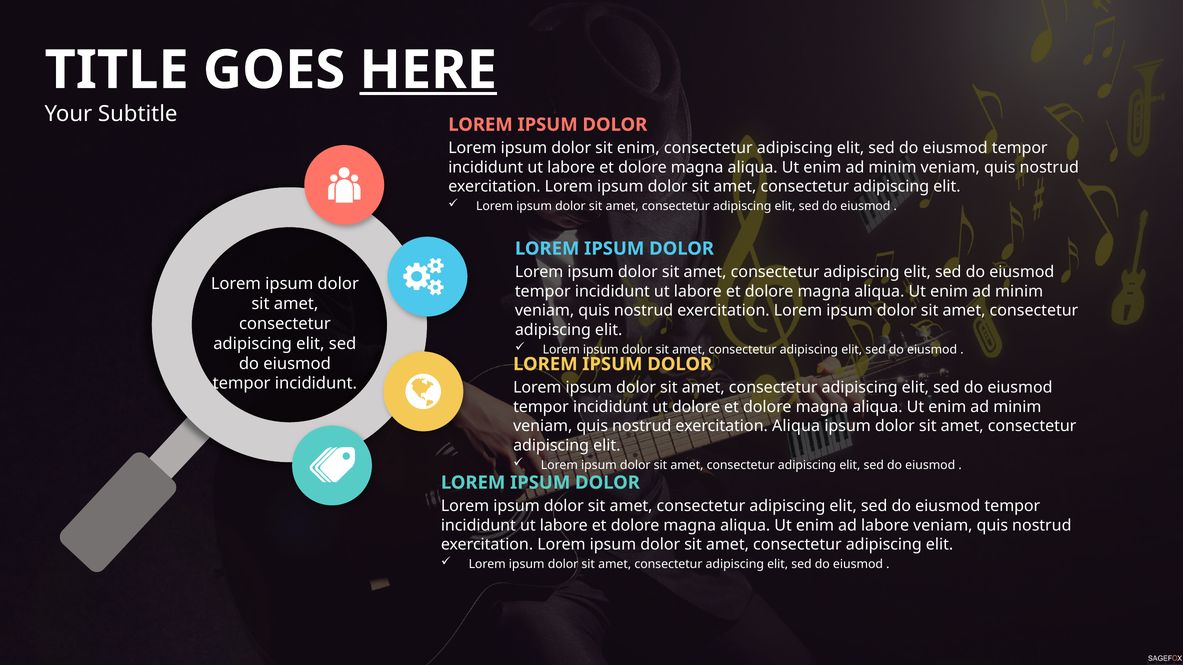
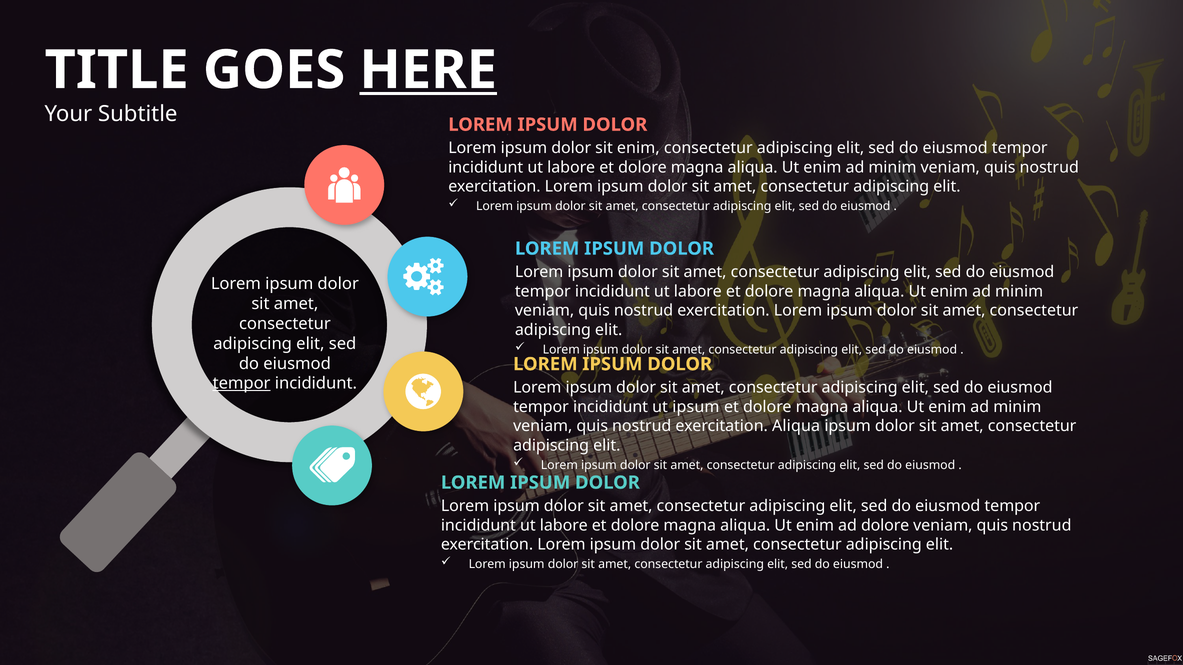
tempor underline: none -> present (242, 384)
ut dolore: dolore -> ipsum (696, 407)
ad labore: labore -> dolore (885, 526)
